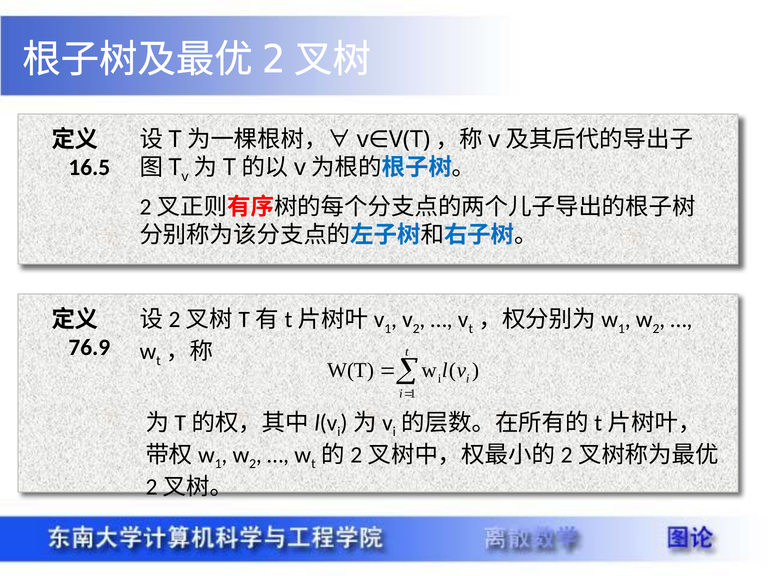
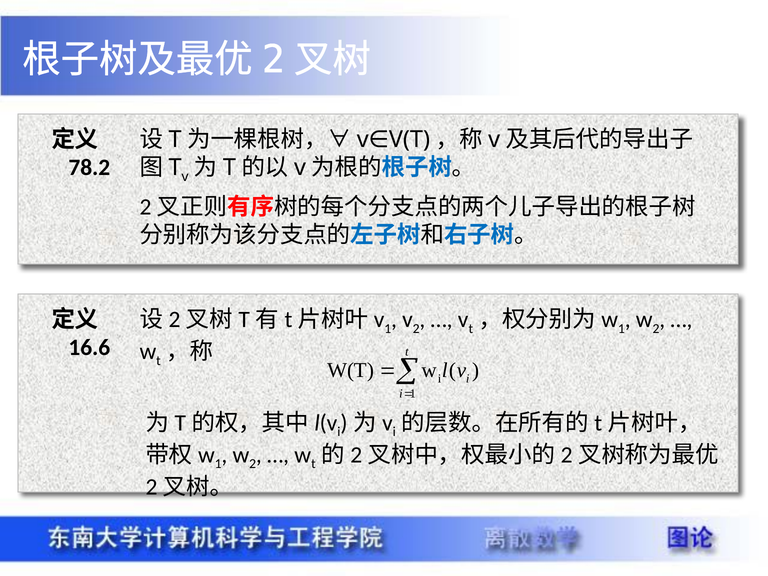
16.5: 16.5 -> 78.2 (89, 168)
76.9: 76.9 -> 16.6 (89, 348)
